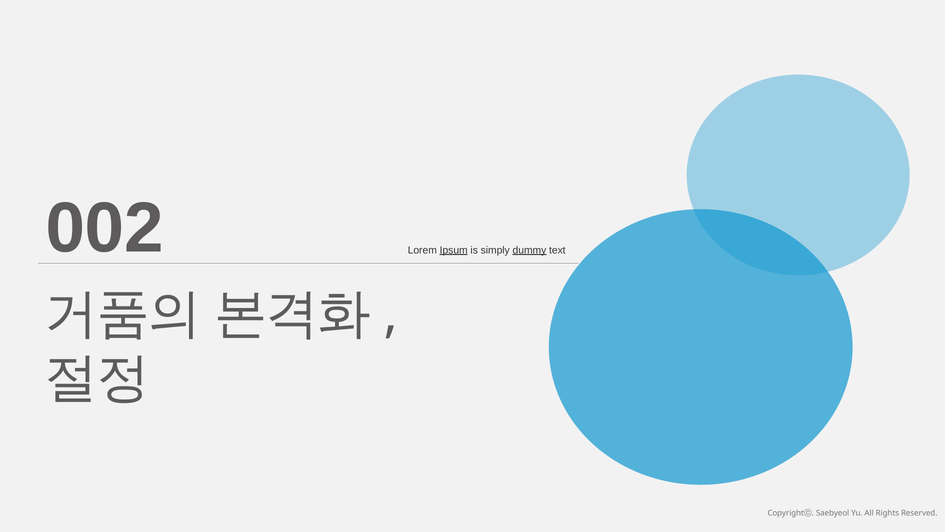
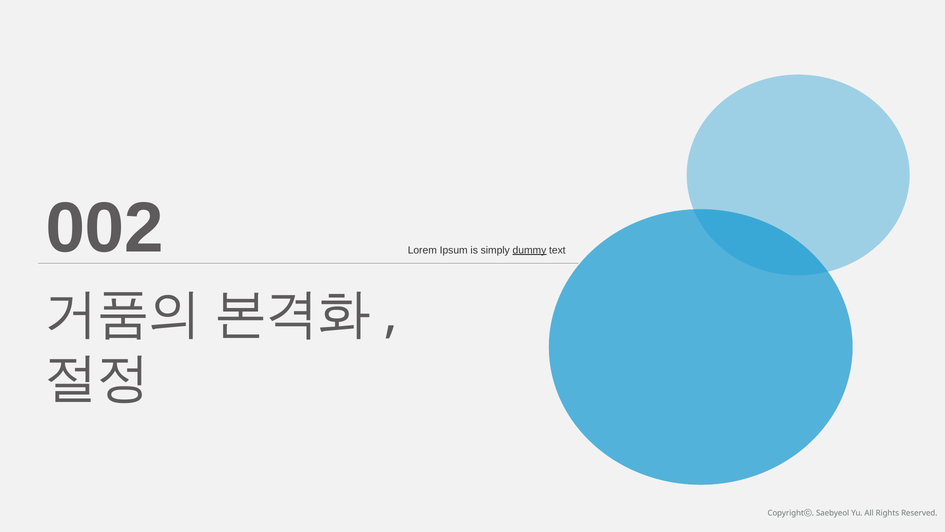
Ipsum underline: present -> none (454, 250)
